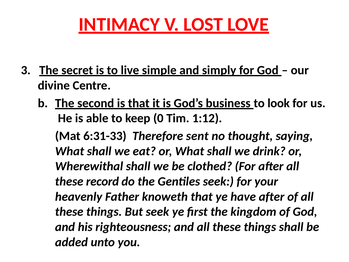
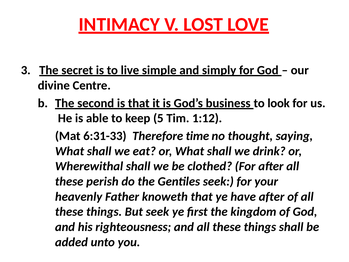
0: 0 -> 5 (158, 118)
sent: sent -> time (197, 136)
record: record -> perish (102, 181)
